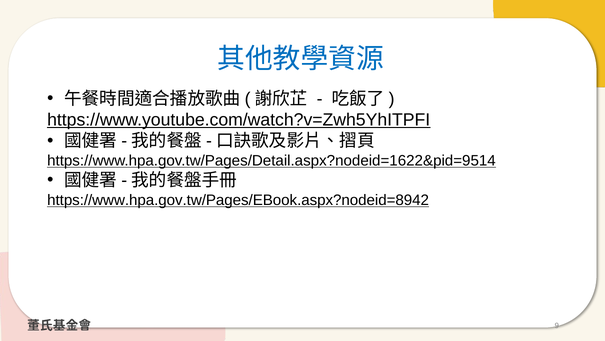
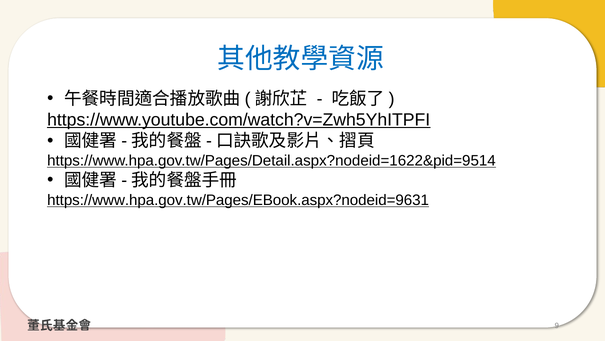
https://www.hpa.gov.tw/Pages/EBook.aspx?nodeid=8942: https://www.hpa.gov.tw/Pages/EBook.aspx?nodeid=8942 -> https://www.hpa.gov.tw/Pages/EBook.aspx?nodeid=9631 (238, 200)
